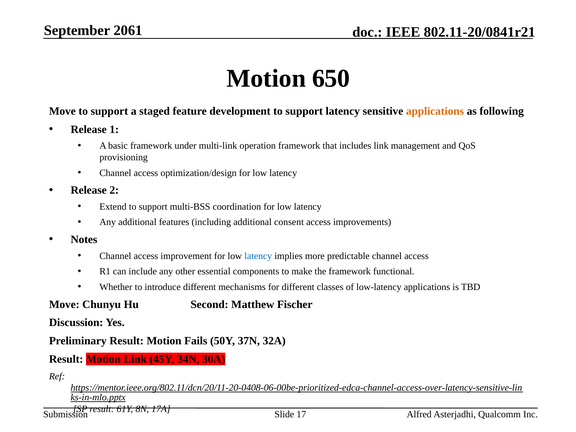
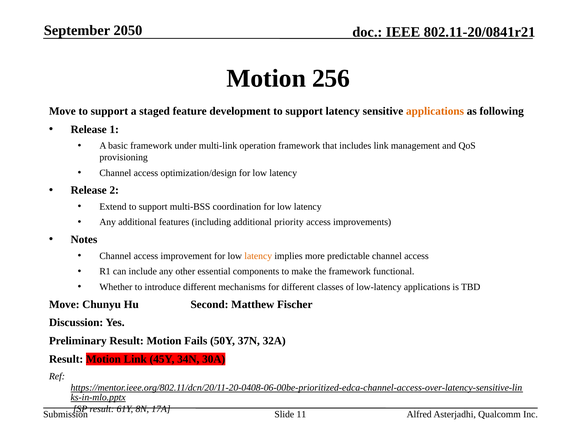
2061: 2061 -> 2050 (128, 31)
650: 650 -> 256 (331, 79)
consent: consent -> priority (289, 222)
latency colour: blue -> orange (258, 256)
17: 17 -> 11 (301, 414)
